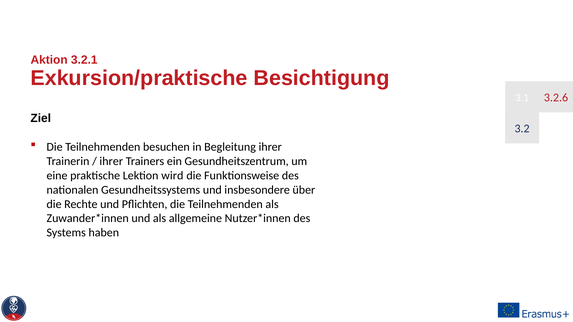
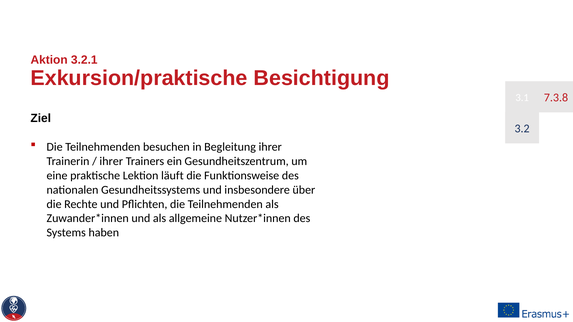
3.2.6: 3.2.6 -> 7.3.8 (556, 98)
wird: wird -> läuft (172, 176)
